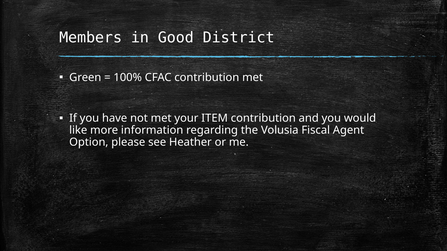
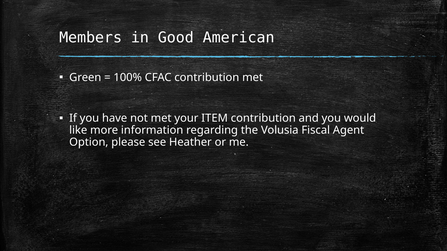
District: District -> American (239, 38)
